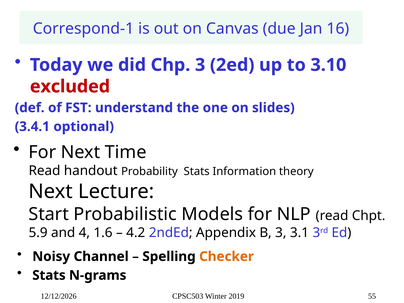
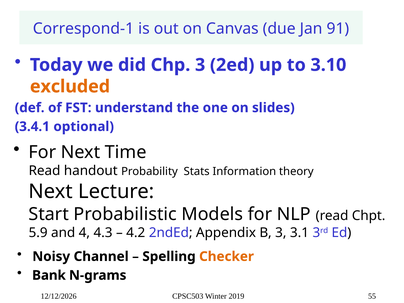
16: 16 -> 91 (338, 29)
excluded colour: red -> orange (70, 87)
1.6: 1.6 -> 4.3 (103, 233)
Stats: Stats -> Bank (49, 275)
